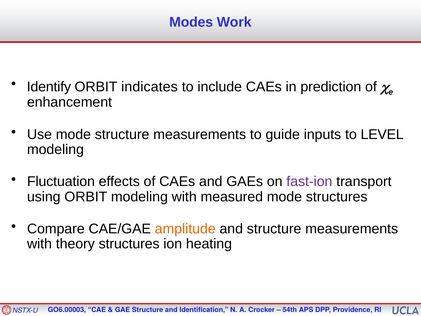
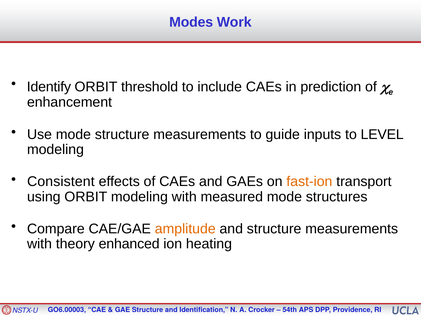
indicates: indicates -> threshold (150, 87)
Fluctuation: Fluctuation -> Consistent (61, 181)
fast-ion colour: purple -> orange (309, 181)
theory structures: structures -> enhanced (129, 244)
